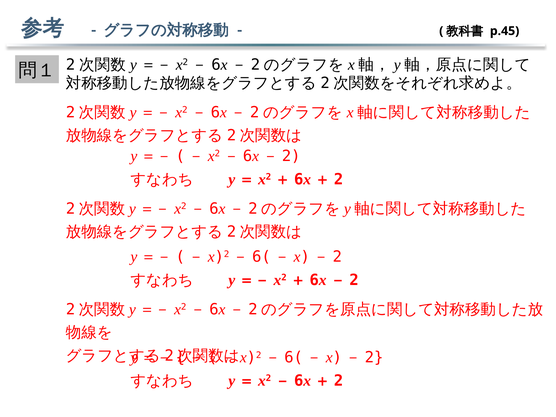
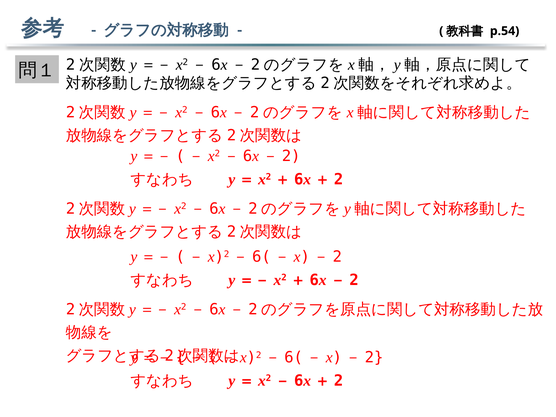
p.45: p.45 -> p.54 (505, 31)
